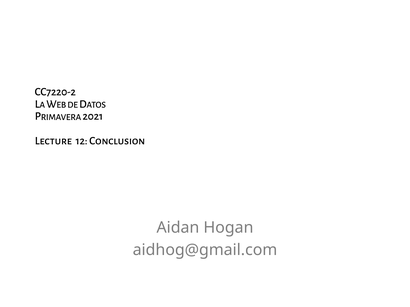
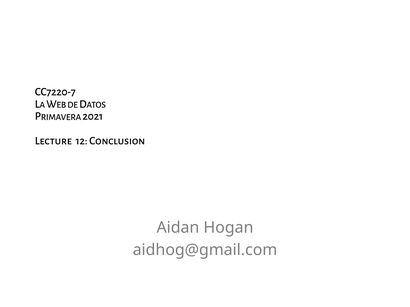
CC7220-2: CC7220-2 -> CC7220-7 (55, 92)
